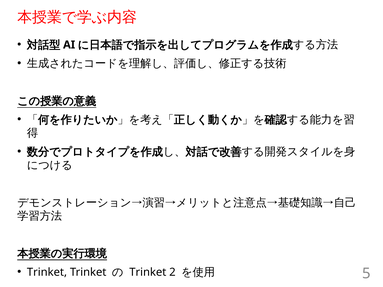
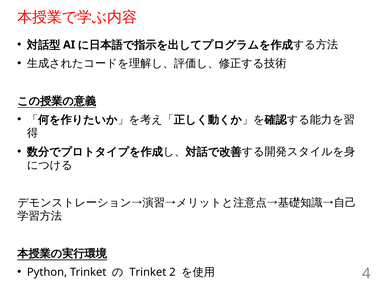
Trinket: Trinket -> Python (47, 272)
5: 5 -> 4 (366, 274)
